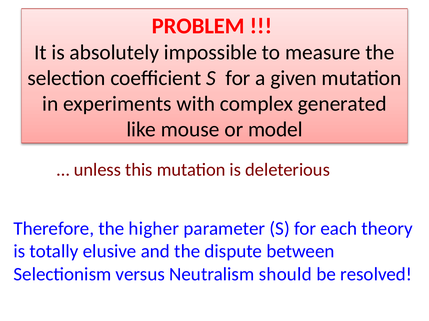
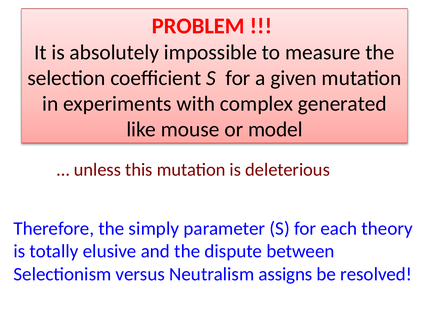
higher: higher -> simply (154, 229)
should: should -> assigns (285, 275)
